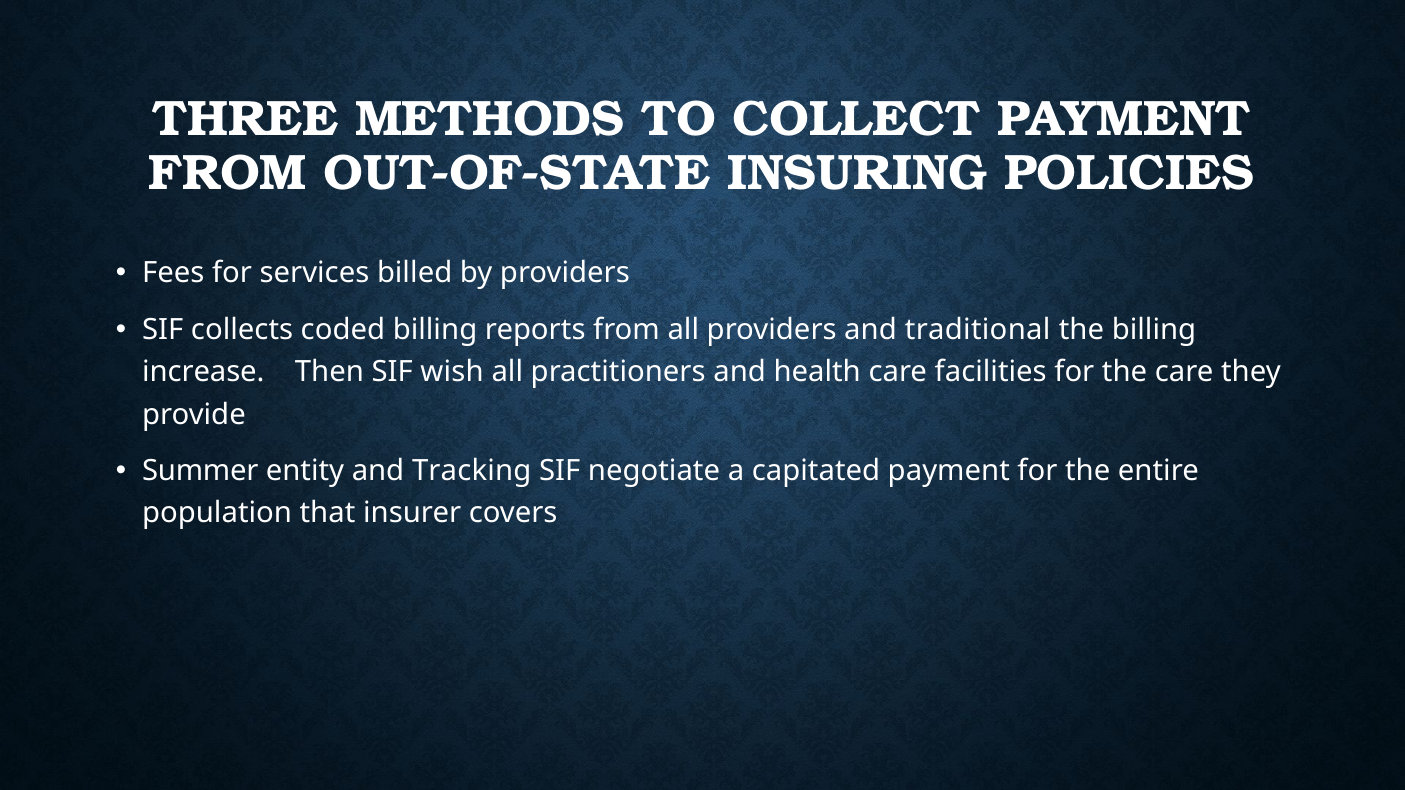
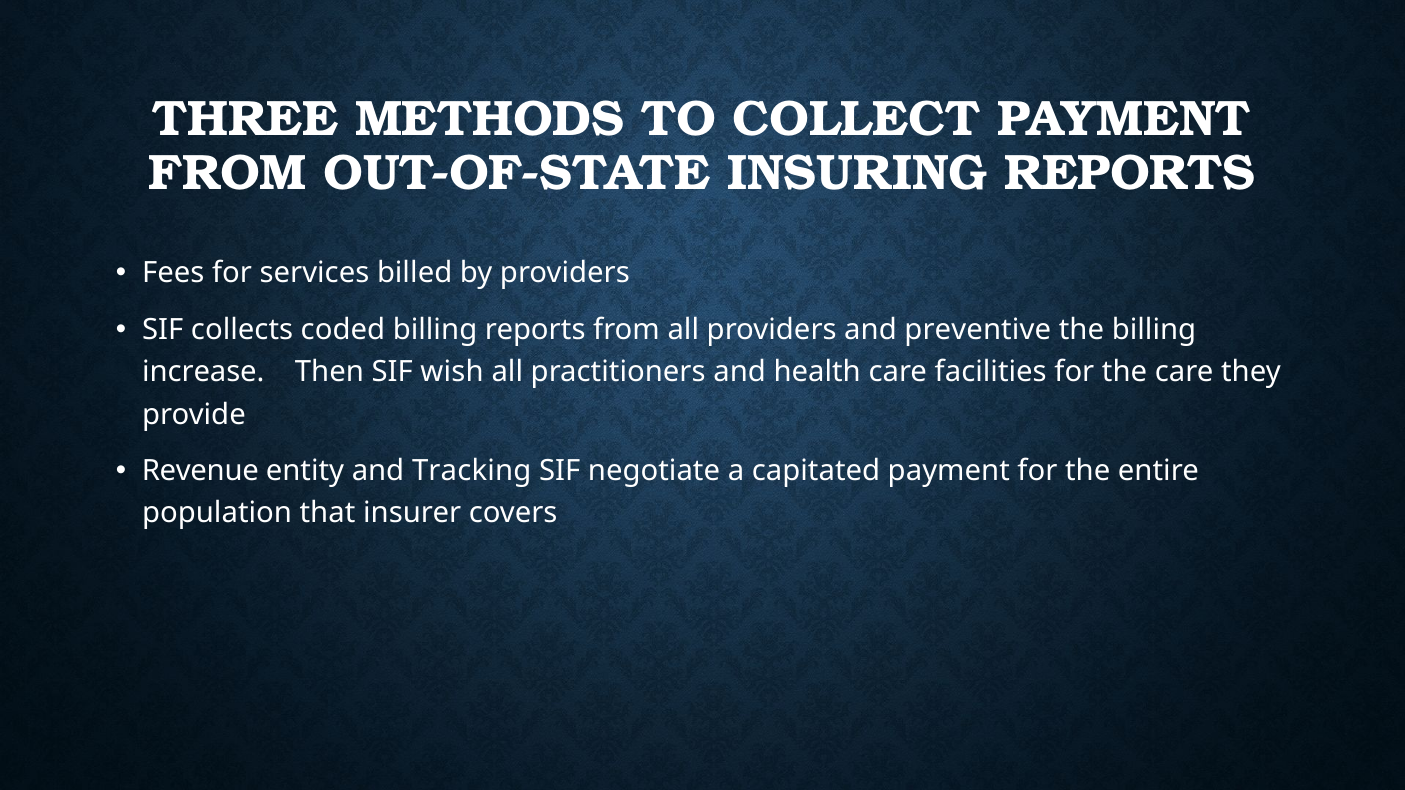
INSURING POLICIES: POLICIES -> REPORTS (1129, 173)
traditional: traditional -> preventive (978, 330)
Summer: Summer -> Revenue (200, 471)
